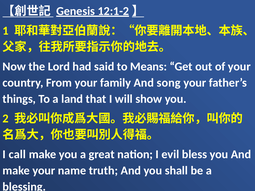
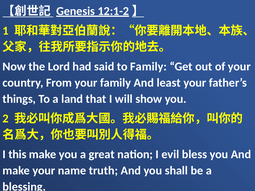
to Means: Means -> Family (149, 67)
song: song -> least (169, 83)
call: call -> this (17, 155)
